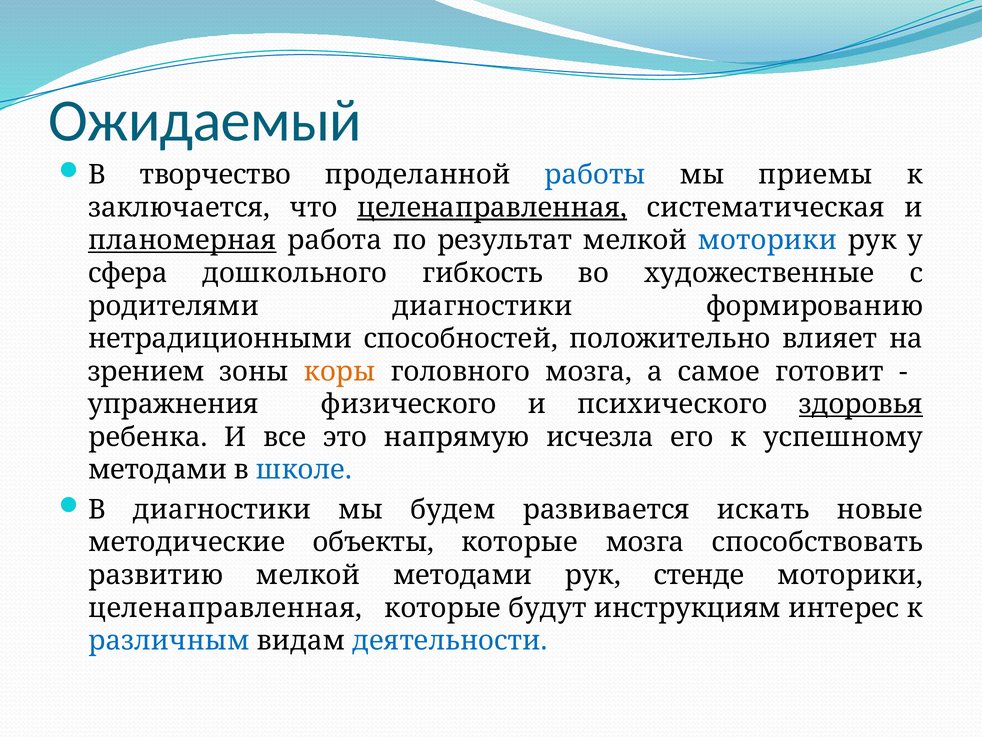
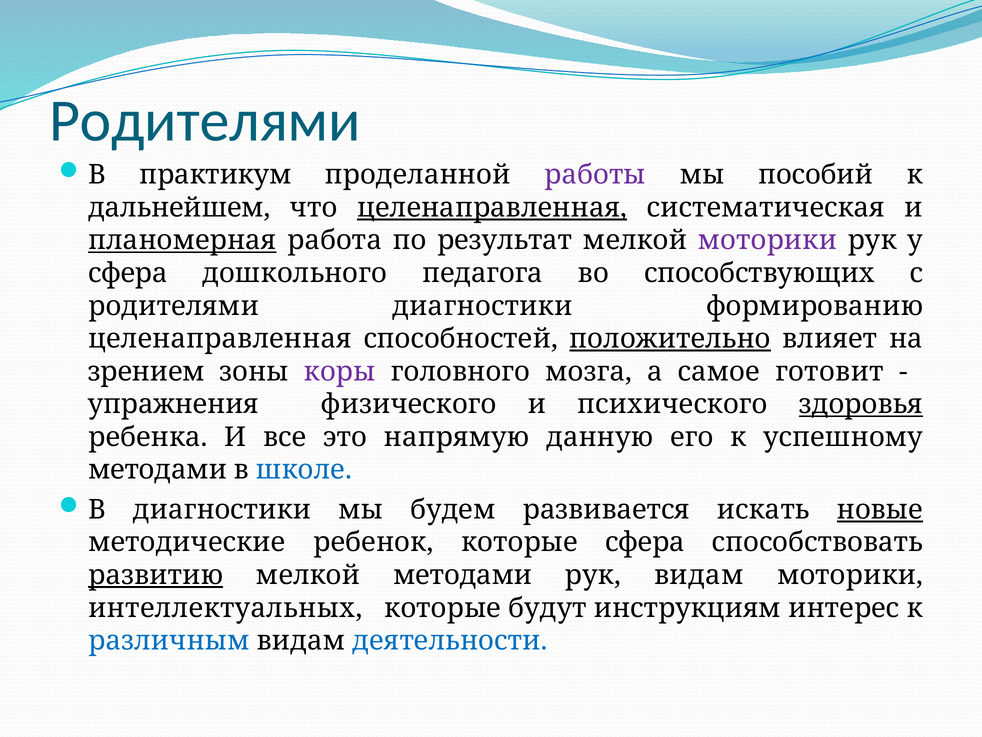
Ожидаемый: Ожидаемый -> Родителями (205, 121)
творчество: творчество -> практикум (216, 175)
работы colour: blue -> purple (595, 175)
приемы: приемы -> пособий (816, 175)
заключается: заключается -> дальнейшем (179, 208)
моторики colour: blue -> purple (767, 240)
гибкость: гибкость -> педагога (483, 273)
художественные: художественные -> способствующих (759, 273)
нетрадиционными: нетрадиционными -> целенаправленная (220, 339)
положительно underline: none -> present (670, 339)
коры colour: orange -> purple (340, 371)
исчезла: исчезла -> данную (600, 437)
новые underline: none -> present (880, 509)
объекты: объекты -> ребенок (373, 542)
которые мозга: мозга -> сфера (645, 542)
развитию underline: none -> present (156, 575)
рук стенде: стенде -> видам (699, 575)
целенаправленная: целенаправленная -> интеллектуальных (225, 608)
